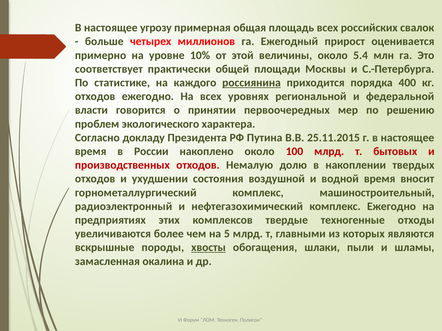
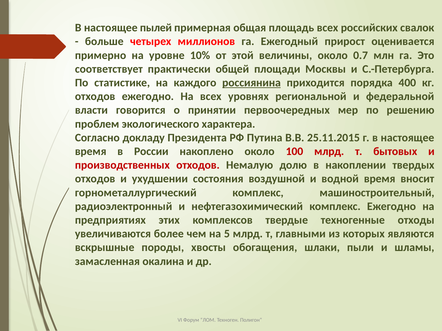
угрозу: угрозу -> пылей (156, 28)
5.4: 5.4 -> 0.7 (361, 55)
хвосты underline: present -> none (208, 248)
